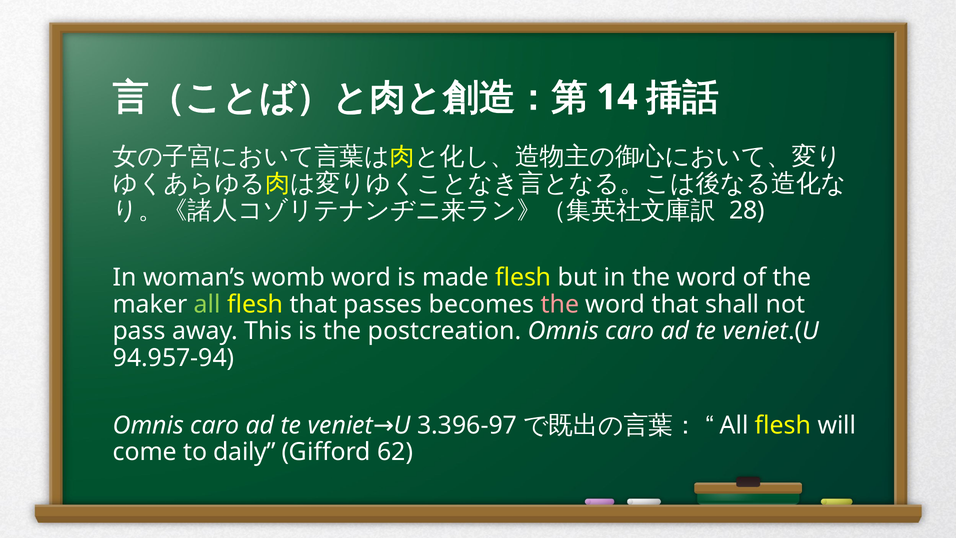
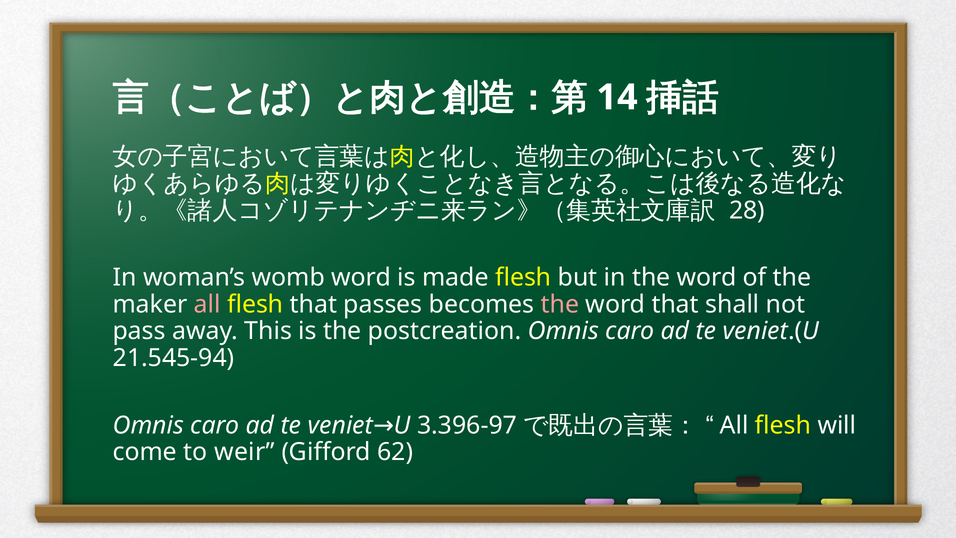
all colour: light green -> pink (207, 304)
94.957-94: 94.957-94 -> 21.545-94 (174, 358)
daily: daily -> weir (244, 452)
